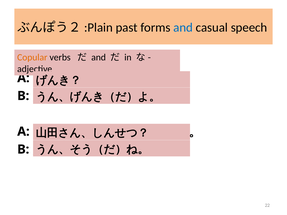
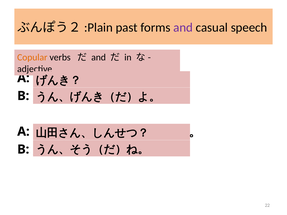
and colour: blue -> purple (183, 27)
